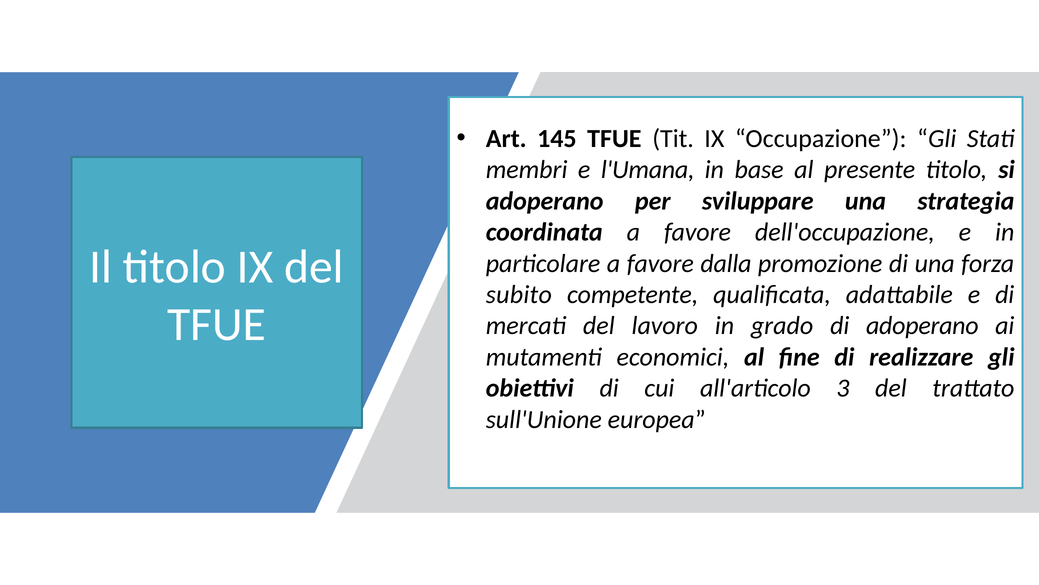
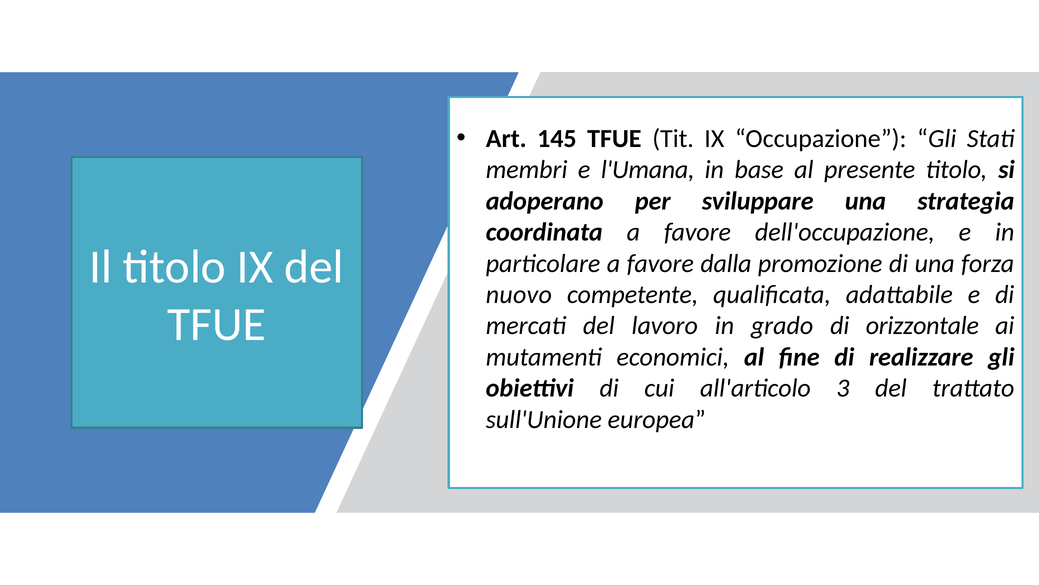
subito: subito -> nuovo (519, 294)
di adoperano: adoperano -> orizzontale (922, 326)
